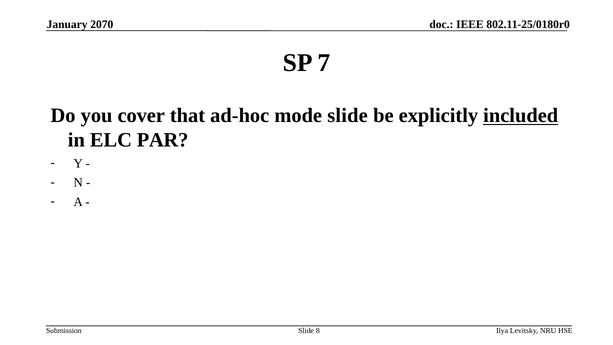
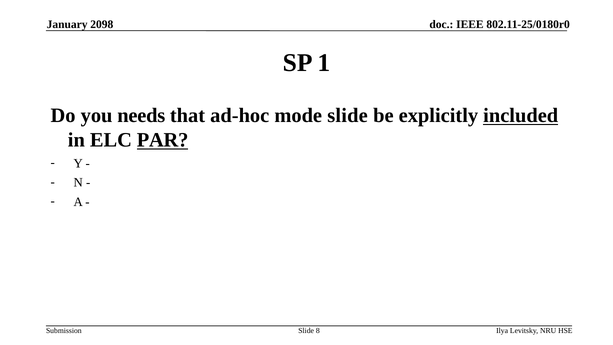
2070: 2070 -> 2098 (102, 24)
7: 7 -> 1 (324, 63)
cover: cover -> needs (141, 116)
PAR underline: none -> present (163, 140)
